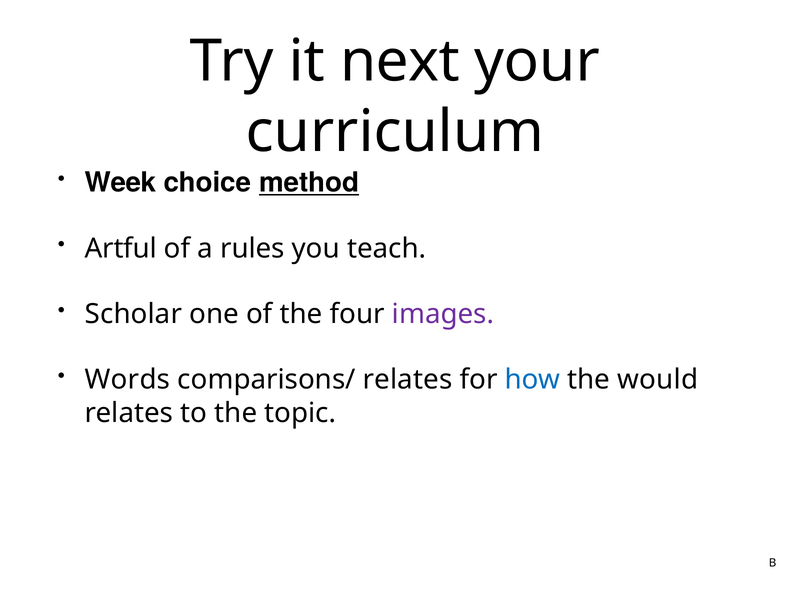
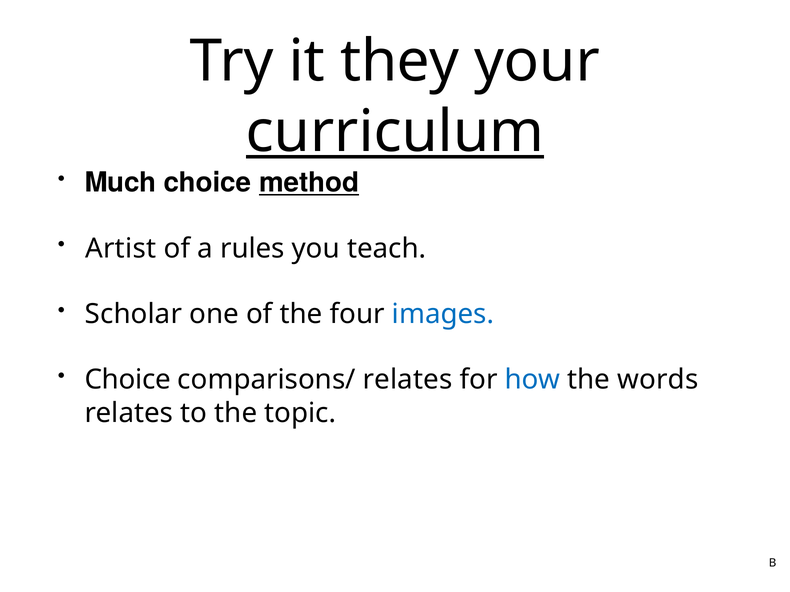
next: next -> they (400, 62)
curriculum underline: none -> present (395, 132)
Week: Week -> Much (120, 183)
Artful: Artful -> Artist (121, 249)
images colour: purple -> blue (443, 314)
Words: Words -> Choice (128, 380)
would: would -> words (658, 380)
